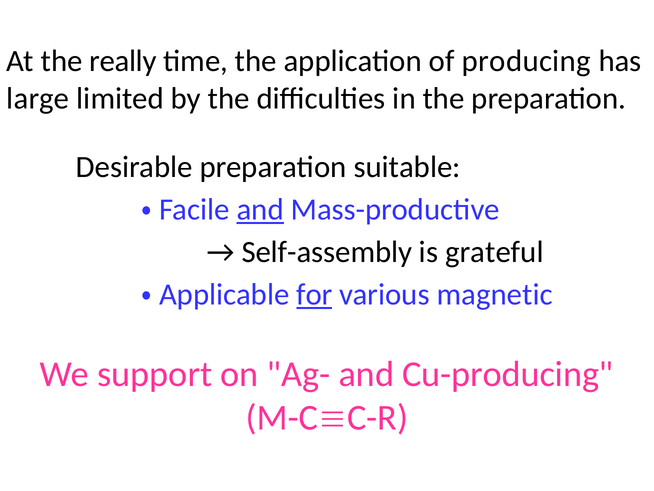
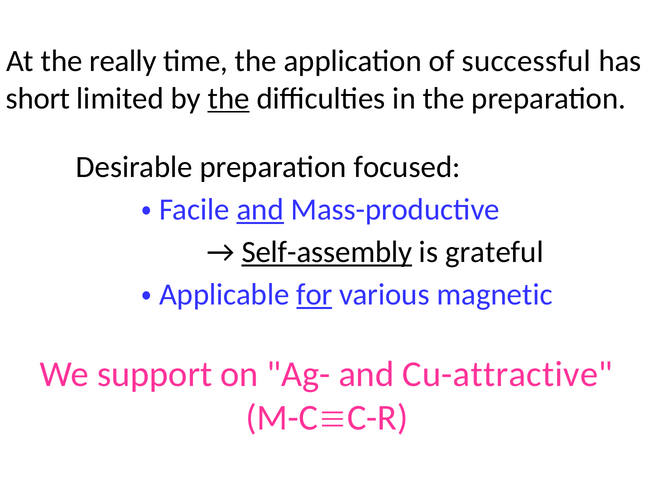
producing: producing -> successful (526, 61)
large: large -> short (38, 98)
the underline: none -> present (229, 98)
suitable: suitable -> focused (407, 167)
Self-assembly underline: none -> present (327, 252)
Cu-producing: Cu-producing -> Cu-attractive (508, 374)
